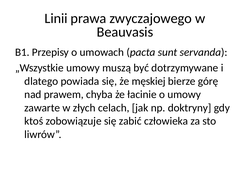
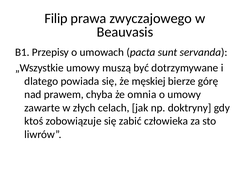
Linii: Linii -> Filip (56, 18)
łacinie: łacinie -> omnia (142, 95)
